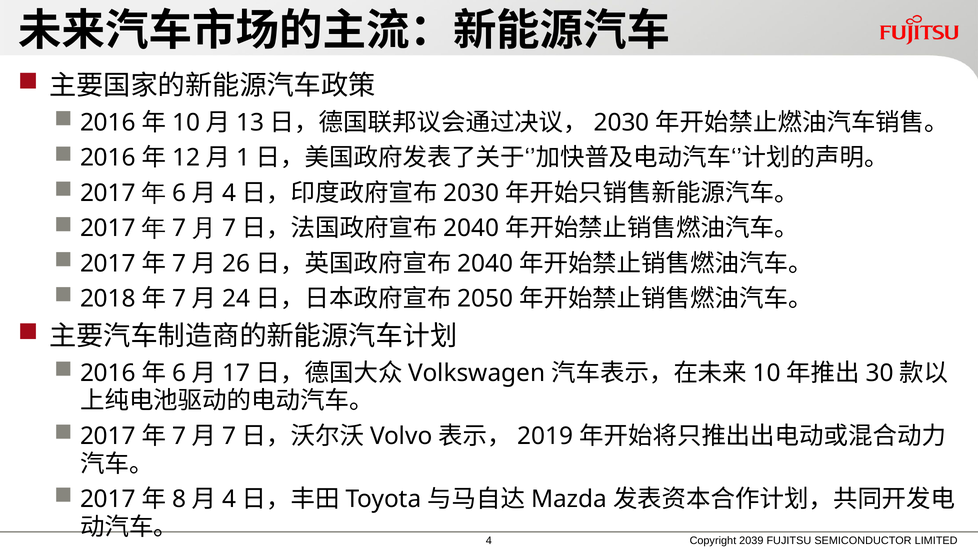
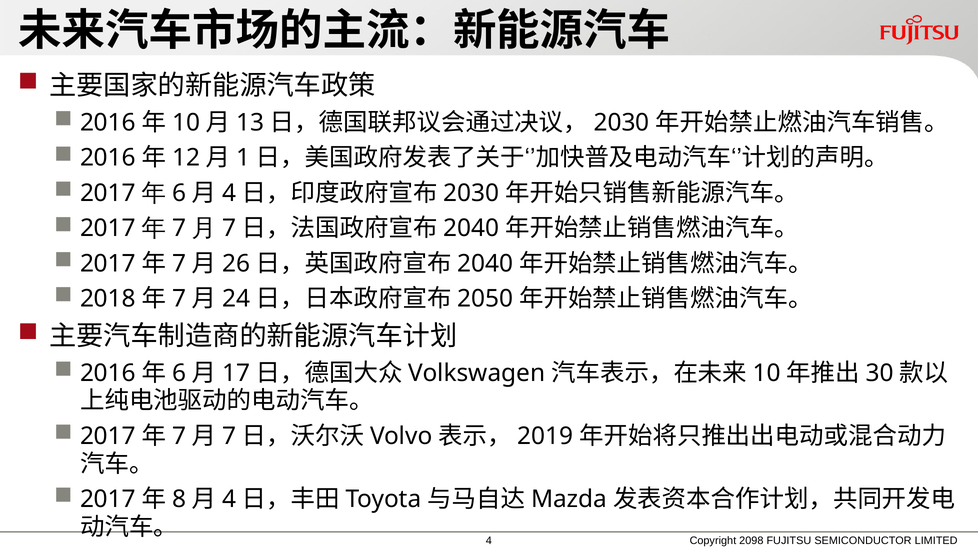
2039: 2039 -> 2098 (751, 541)
